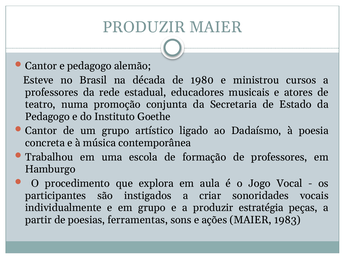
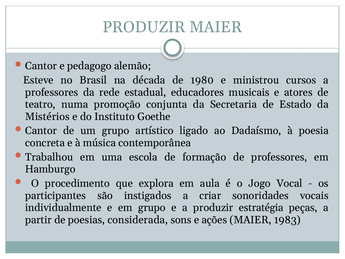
Pedagogo: Pedagogo -> Mistérios (47, 116)
ferramentas: ferramentas -> considerada (138, 220)
